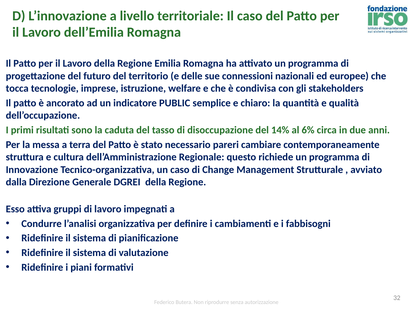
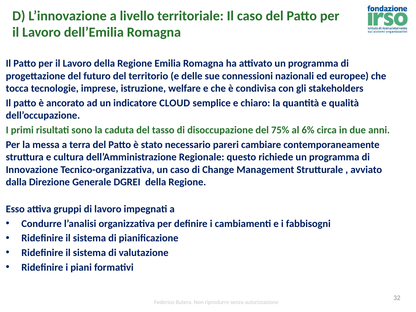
PUBLIC: PUBLIC -> CLOUD (175, 103)
14%: 14% -> 75% (280, 130)
